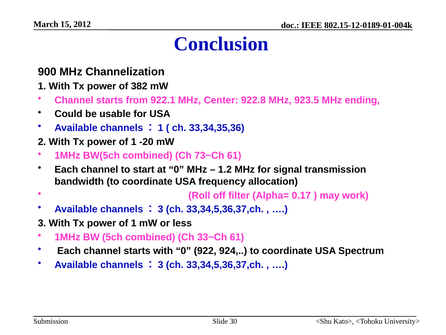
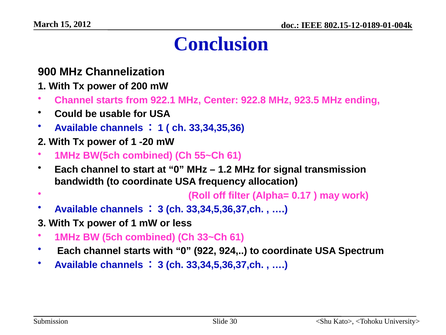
382: 382 -> 200 (139, 86)
73~Ch: 73~Ch -> 55~Ch (209, 155)
